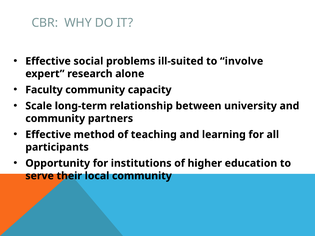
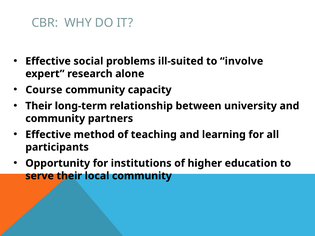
Faculty: Faculty -> Course (44, 90)
Scale: Scale -> Their (39, 106)
